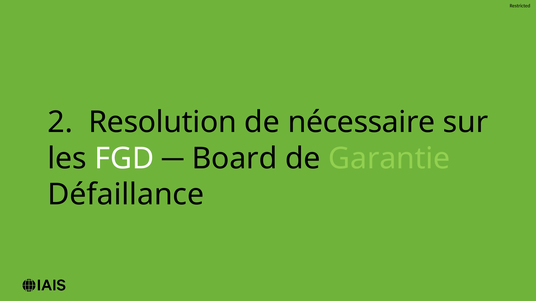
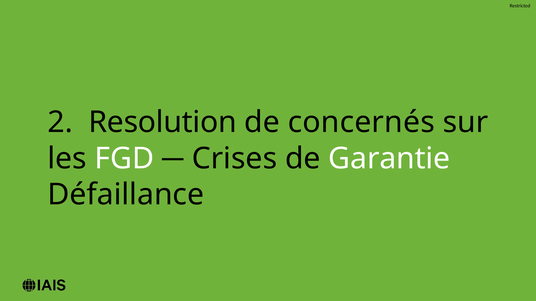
nécessaire: nécessaire -> concernés (361, 123)
Board: Board -> Crises (234, 159)
Garantie colour: light green -> white (389, 159)
